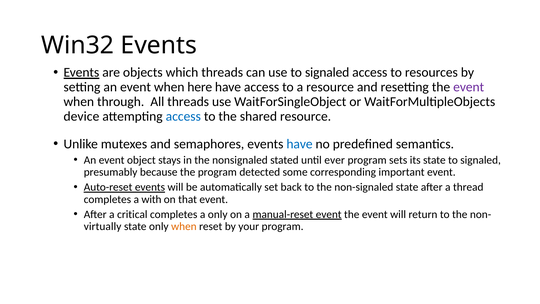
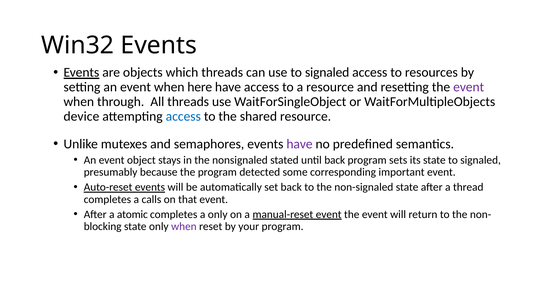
have colour: blue -> purple (300, 144)
until ever: ever -> back (335, 160)
with: with -> calls (151, 199)
critical: critical -> atomic (132, 214)
virtually: virtually -> blocking (103, 226)
when colour: orange -> purple (184, 226)
